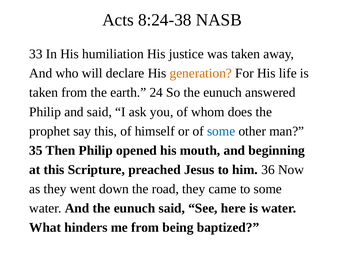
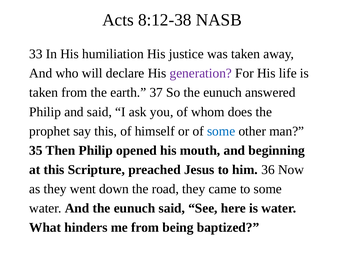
8:24-38: 8:24-38 -> 8:12-38 (165, 20)
generation colour: orange -> purple (201, 73)
24: 24 -> 37 (156, 93)
